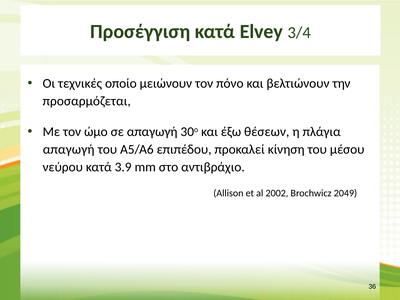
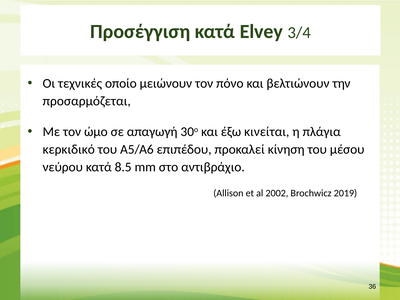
θέσεων: θέσεων -> κινείται (267, 132)
απαγωγή: απαγωγή -> κερκιδικό (69, 149)
3.9: 3.9 -> 8.5 (123, 167)
2049: 2049 -> 2019 (345, 193)
